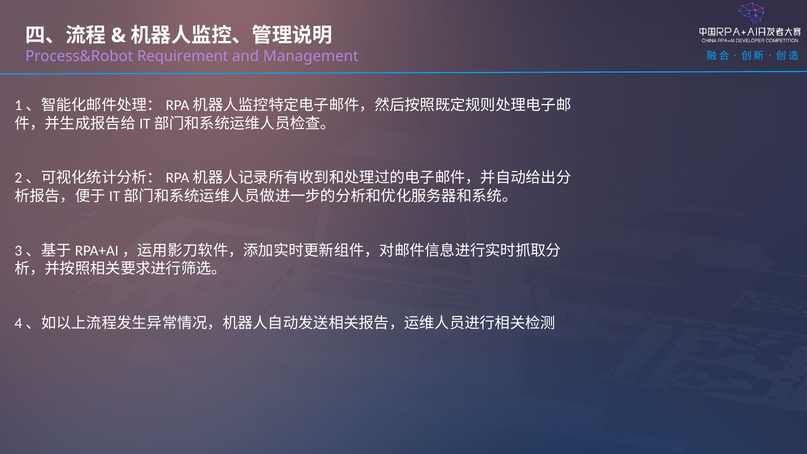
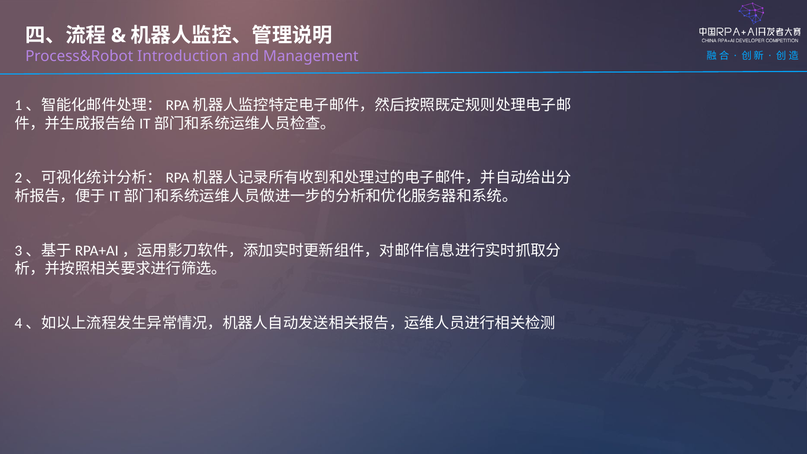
Requirement: Requirement -> Introduction (183, 56)
